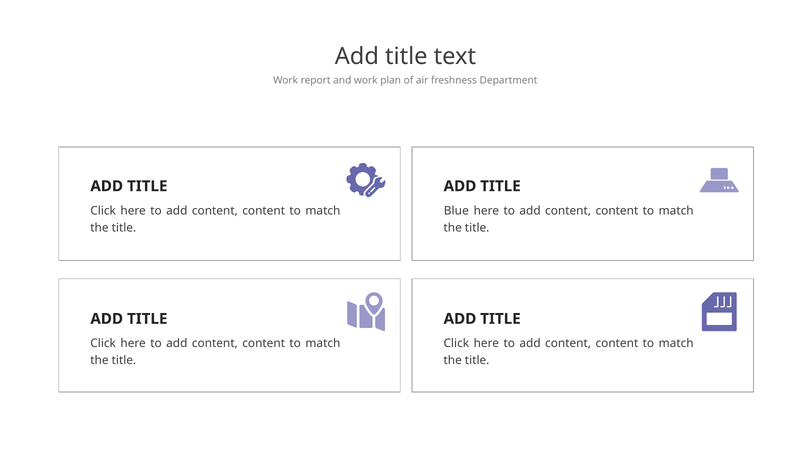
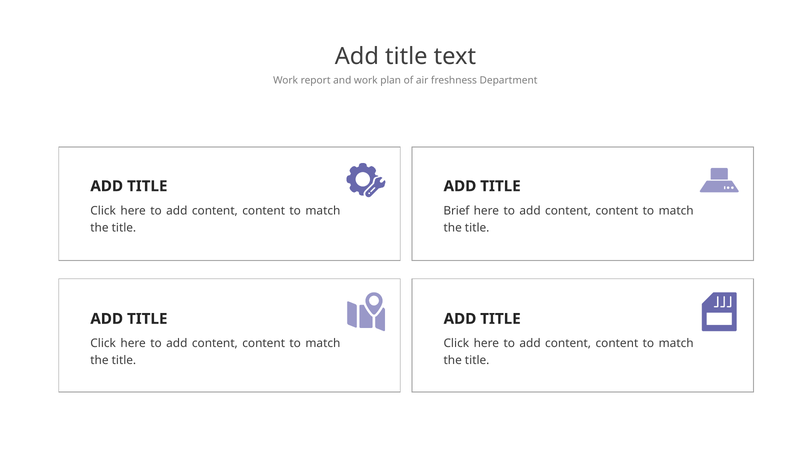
Blue: Blue -> Brief (456, 211)
